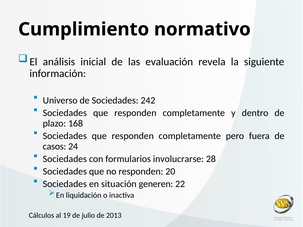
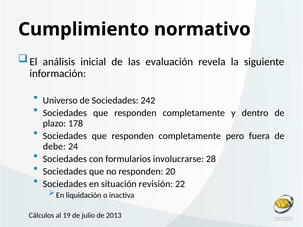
168: 168 -> 178 (76, 124)
casos: casos -> debe (54, 147)
generen: generen -> revisión (156, 184)
